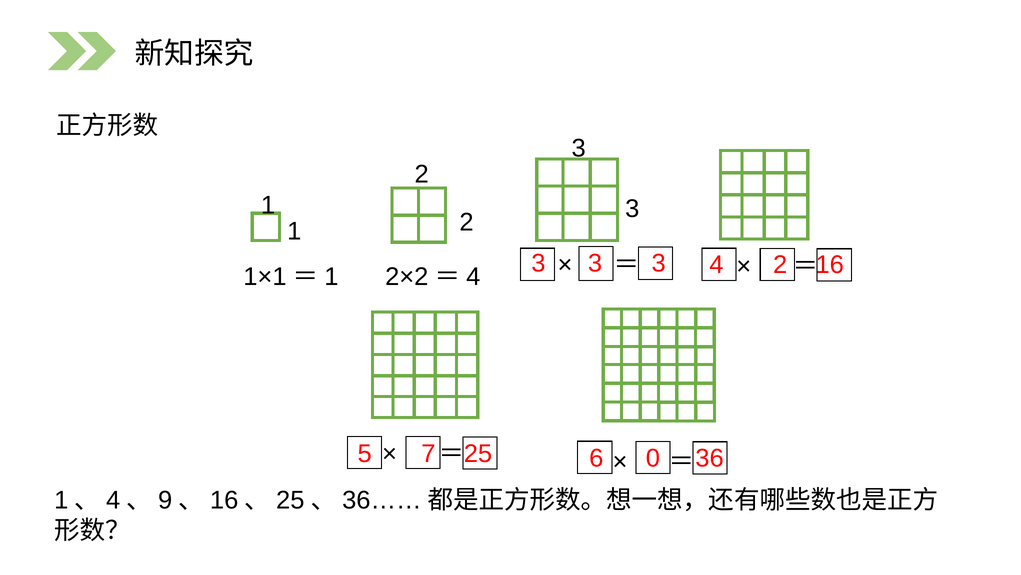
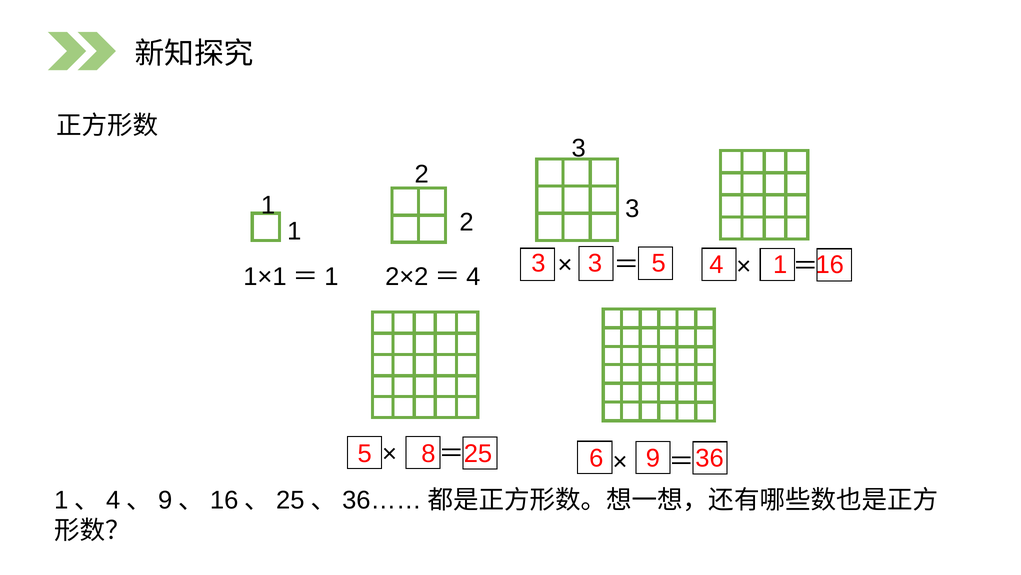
3 3 3: 3 -> 5 (659, 263)
4 2: 2 -> 1 (780, 265)
7: 7 -> 8 (428, 453)
0: 0 -> 9 (653, 458)
